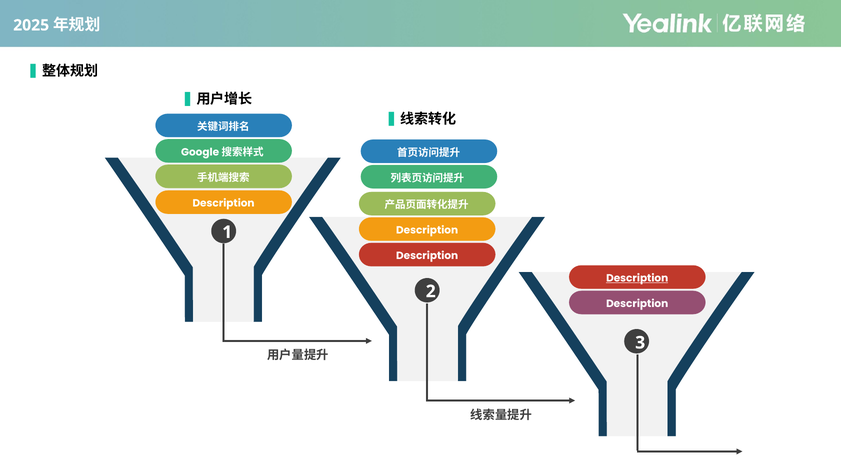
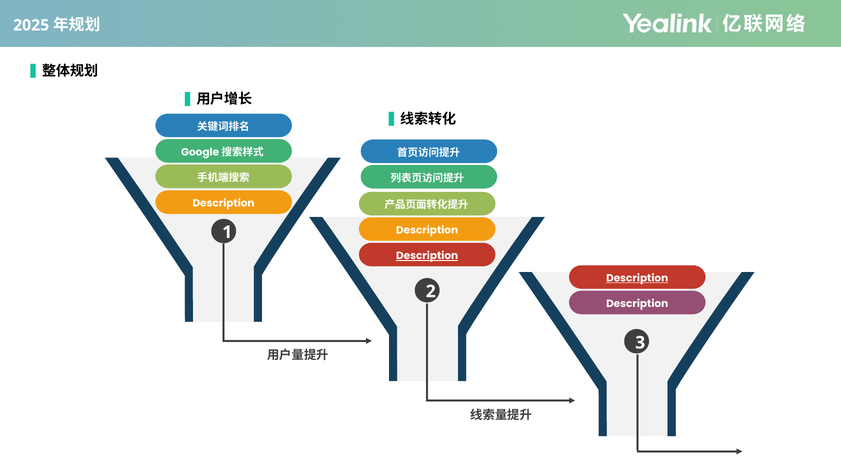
Description underline: none -> present (427, 256)
